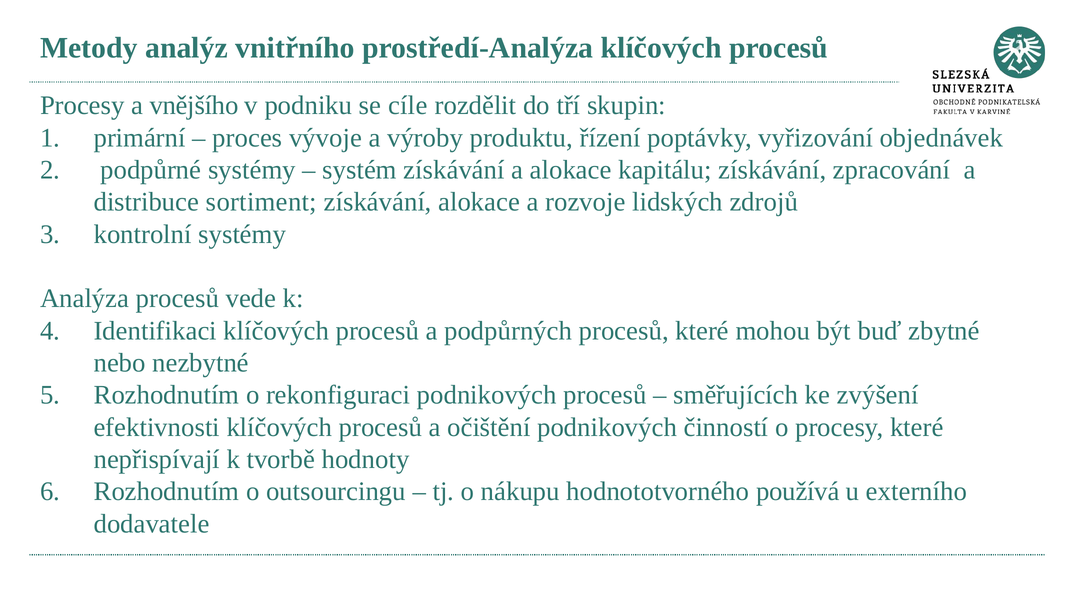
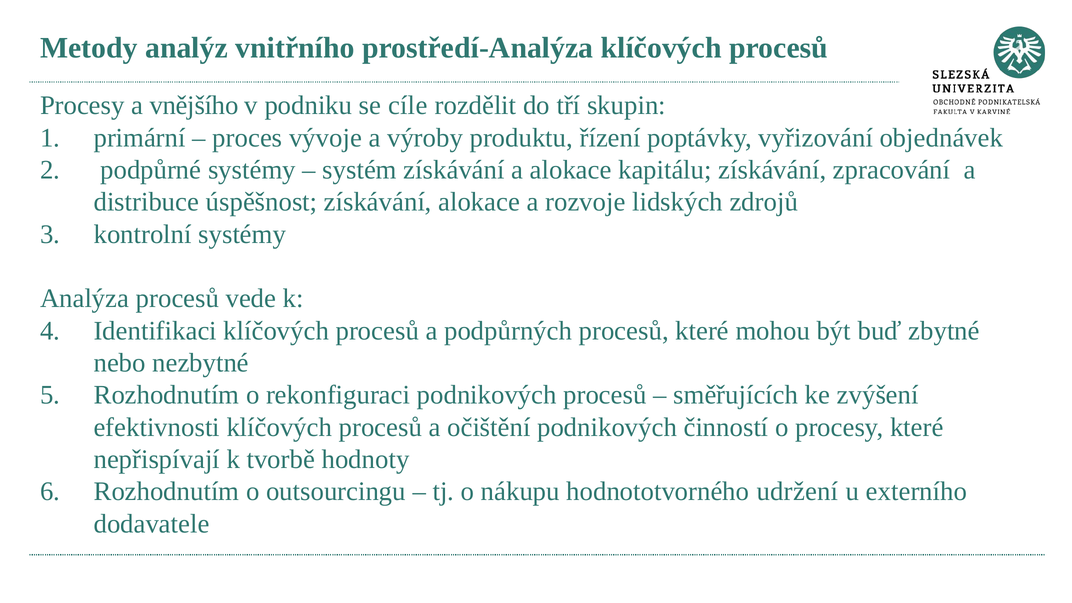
sortiment: sortiment -> úspěšnost (262, 202)
používá: používá -> udržení (797, 492)
